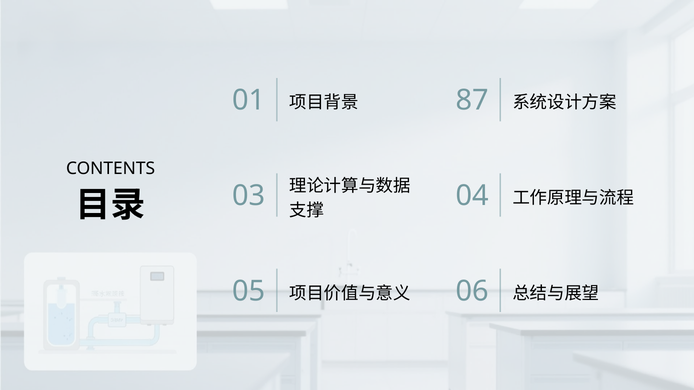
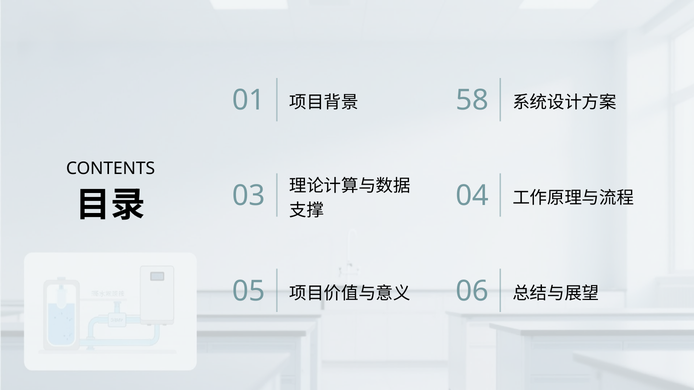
87: 87 -> 58 (472, 100)
